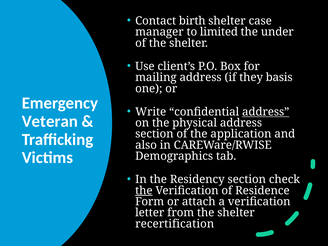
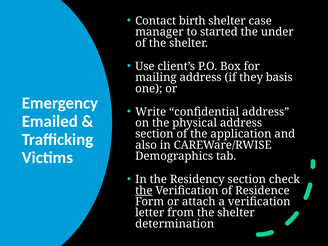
limited: limited -> started (219, 32)
address underline: present -> none (266, 112)
Veteran: Veteran -> Emailed (50, 121)
recertification: recertification -> determination (175, 224)
